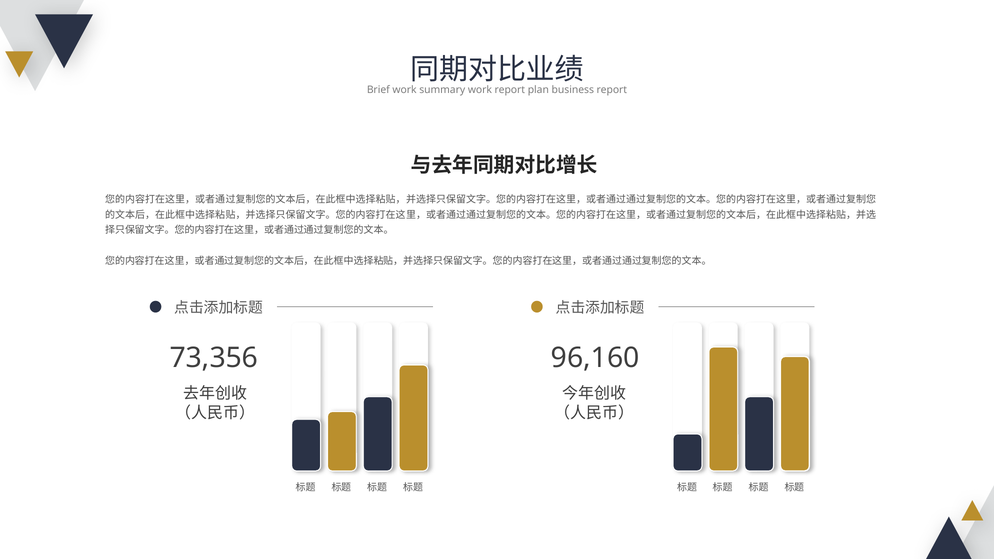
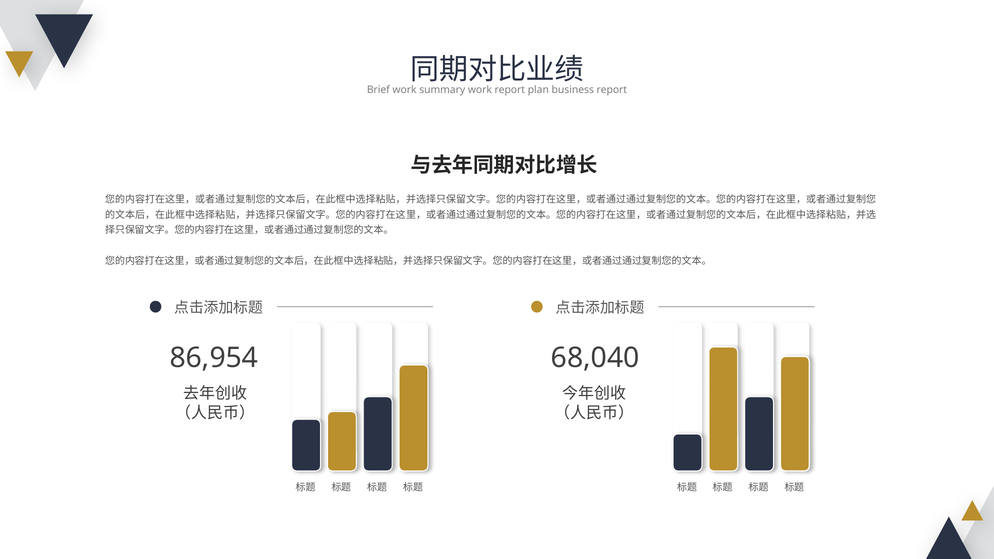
73,356: 73,356 -> 86,954 (214, 358)
96,160: 96,160 -> 68,040 (595, 358)
